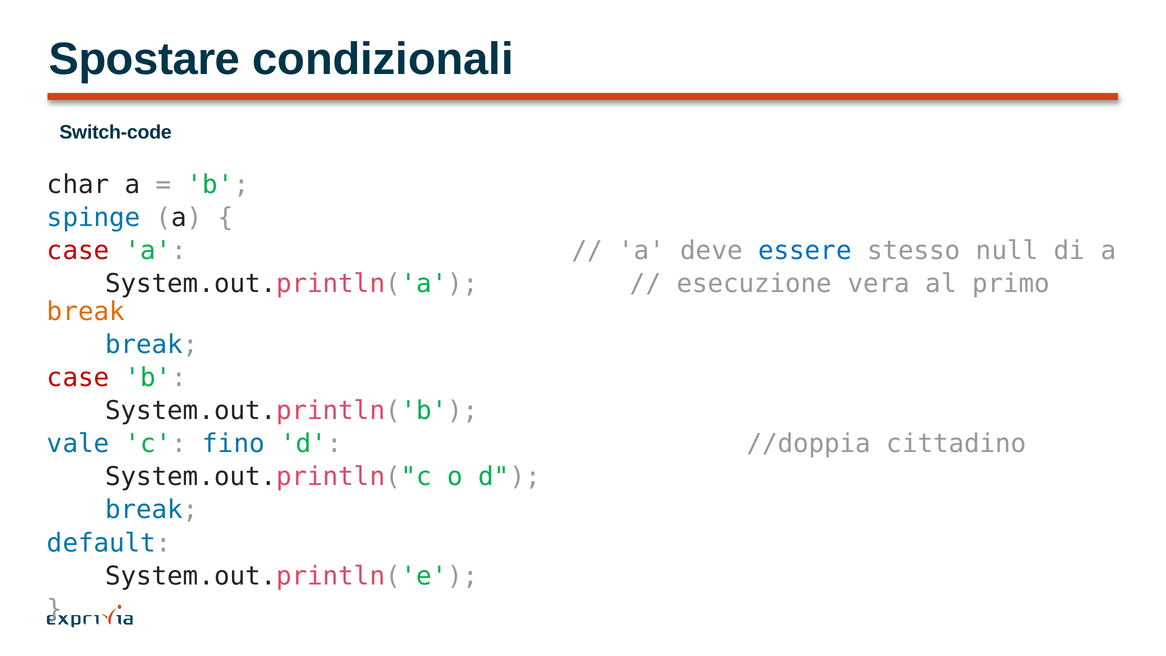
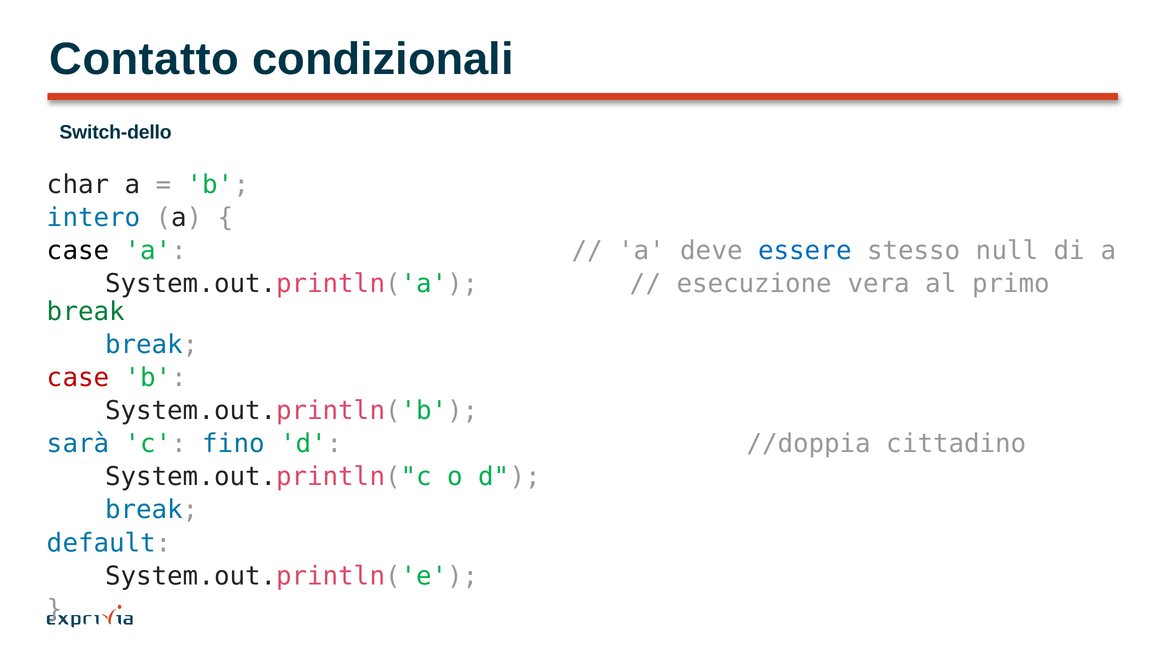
Spostare: Spostare -> Contatto (144, 59)
Switch-code: Switch-code -> Switch-dello (116, 132)
spinge: spinge -> intero (94, 218)
case colour: red -> black (78, 251)
break colour: orange -> green (86, 312)
vale: vale -> sarà (78, 444)
